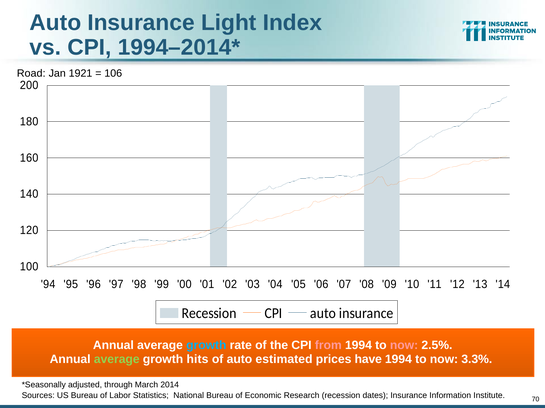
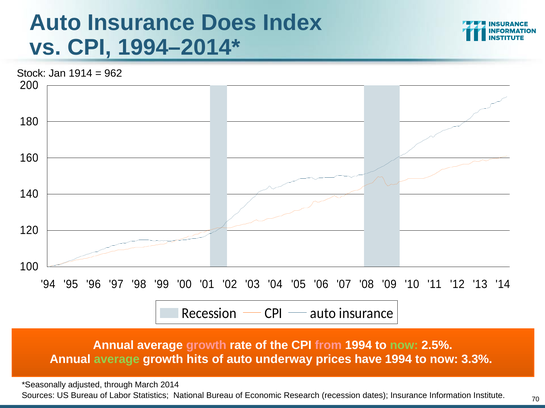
Light: Light -> Does (229, 23)
Road: Road -> Stock (31, 74)
1921: 1921 -> 1914 (81, 74)
106: 106 -> 962 (113, 74)
growth colour: light blue -> pink (206, 346)
now colour: pink -> light green (404, 346)
estimated: estimated -> underway (284, 360)
